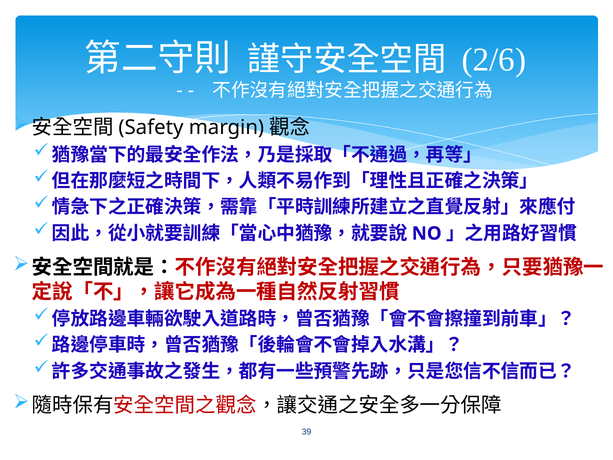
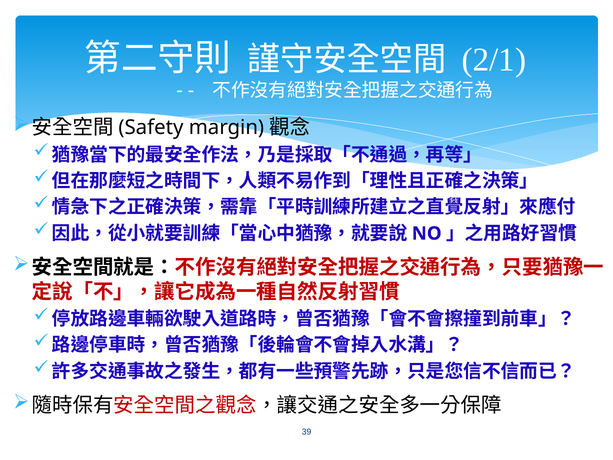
2/6: 2/6 -> 2/1 (494, 60)
